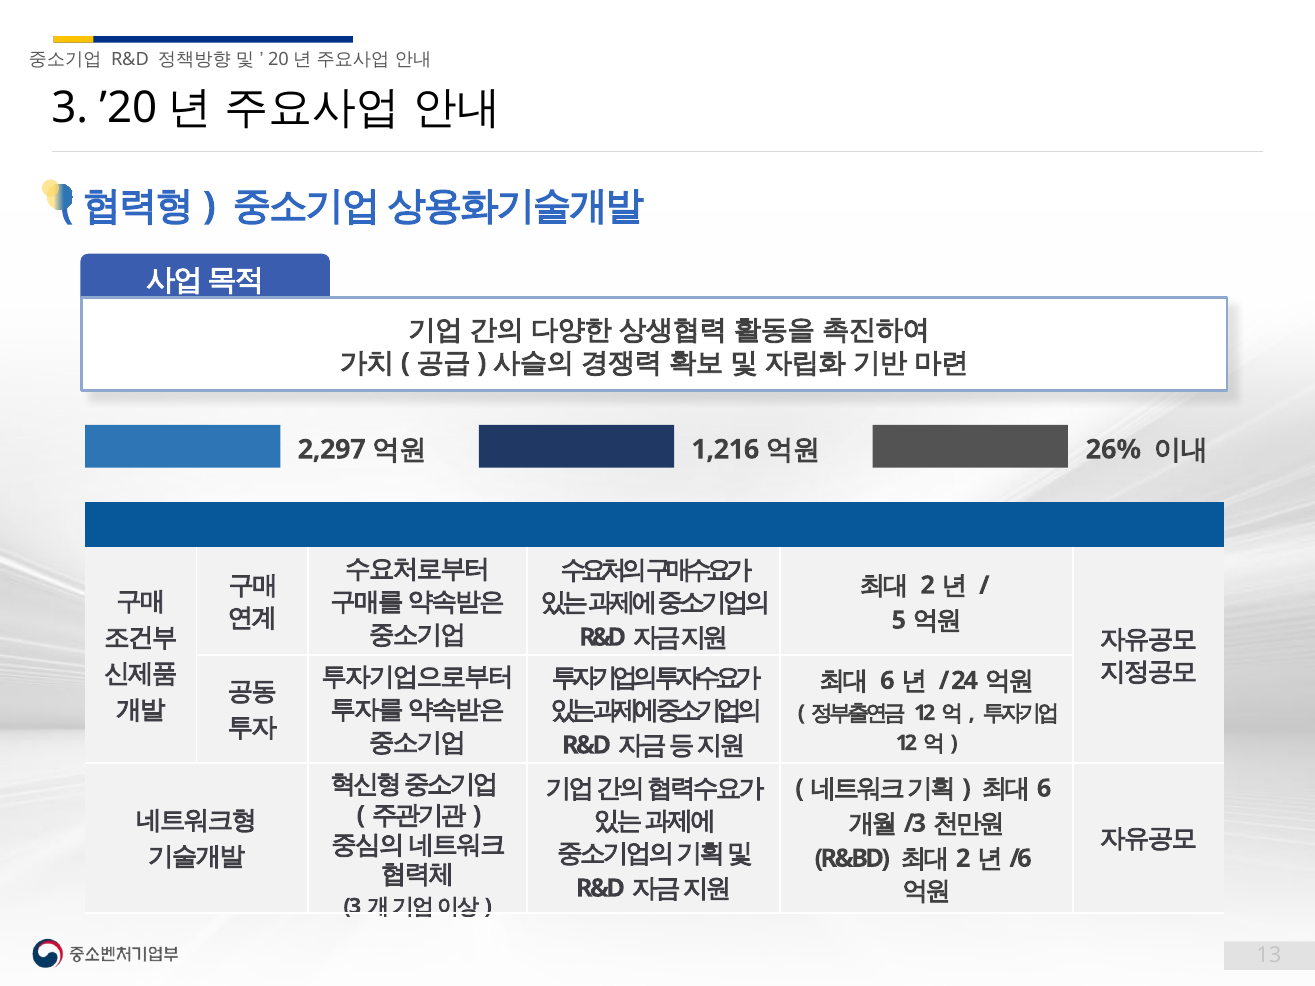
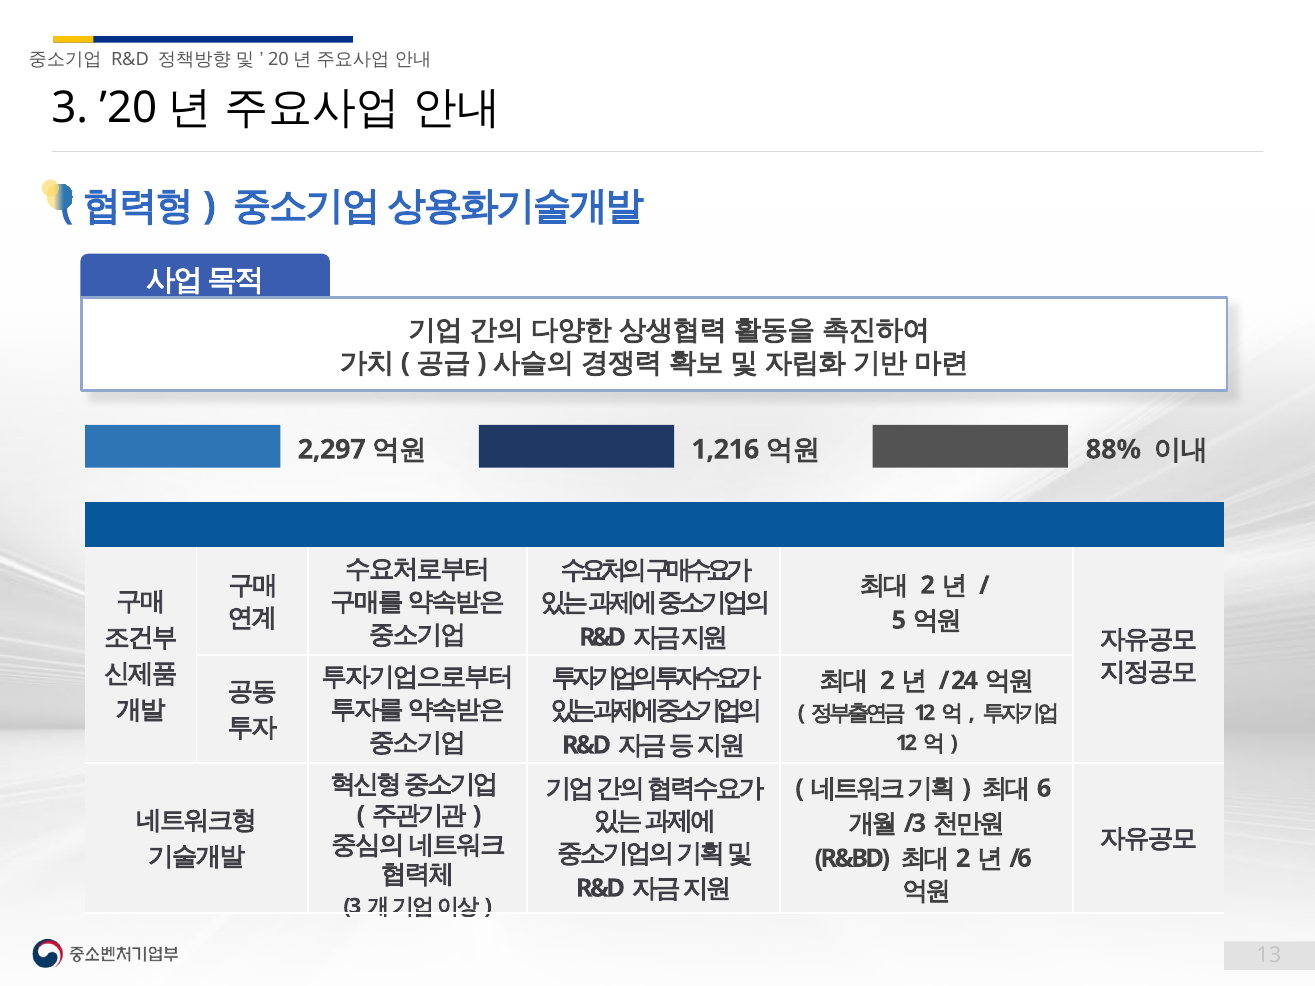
26%: 26% -> 88% (1113, 450)
6: 6 -> 2 (887, 681)
